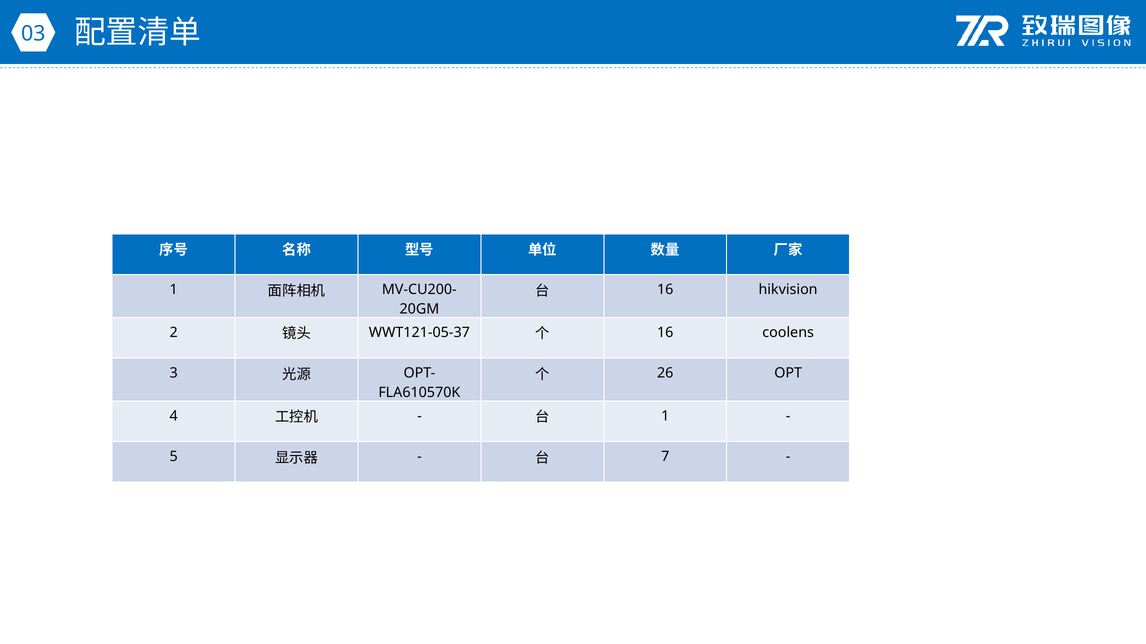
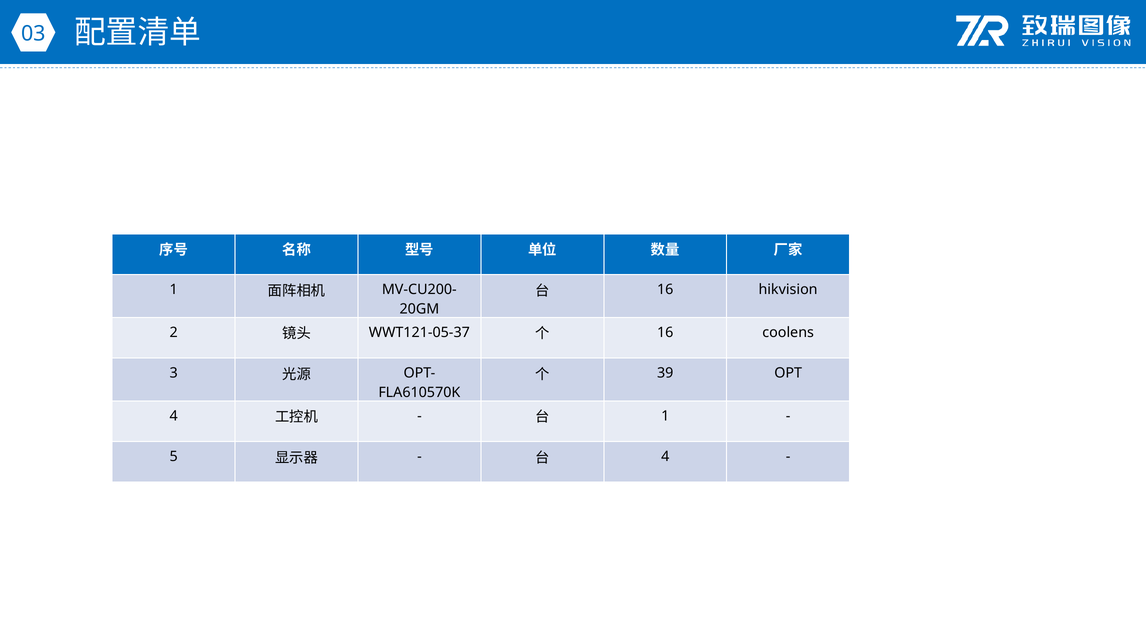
26: 26 -> 39 (665, 373)
7: 7 -> 4 (665, 457)
